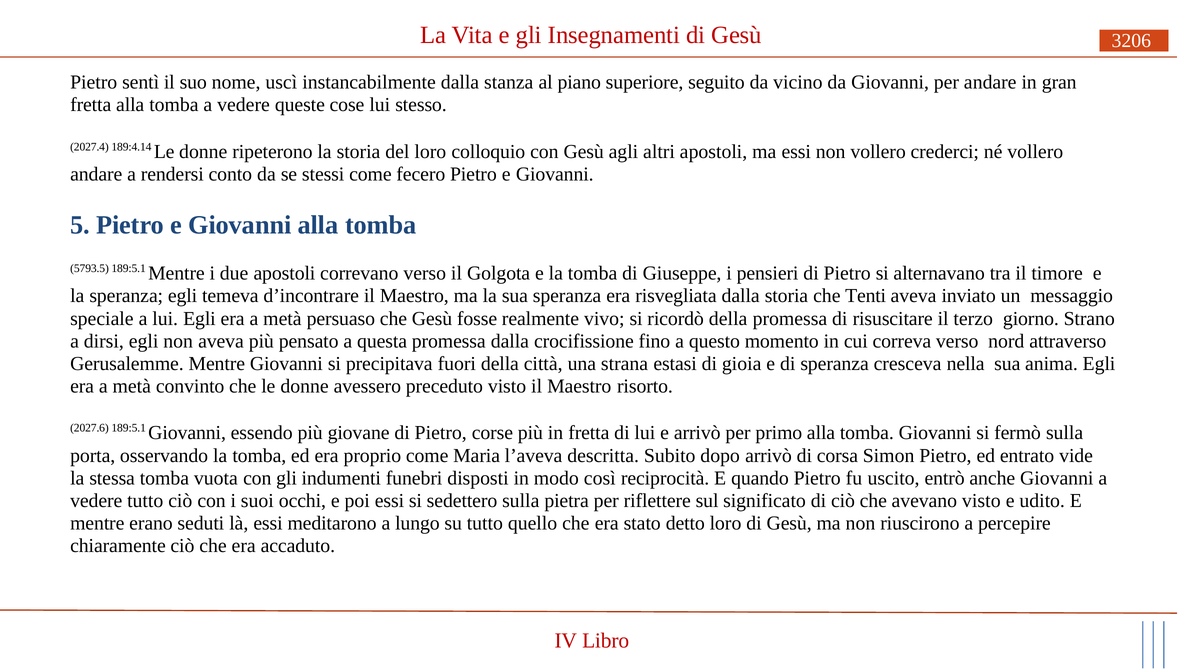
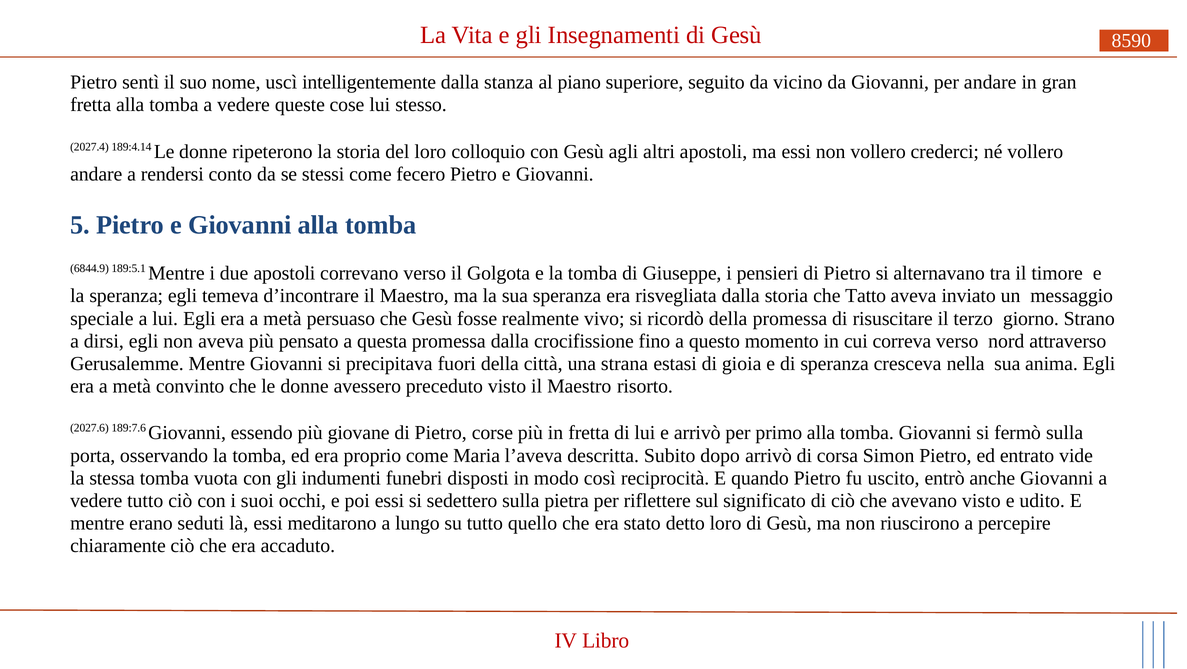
3206: 3206 -> 8590 (1131, 41)
instancabilmente: instancabilmente -> intelligentemente (369, 82)
5793.5: 5793.5 -> 6844.9 (90, 268)
Tenti: Tenti -> Tatto (866, 296)
2027.6 189:5.1: 189:5.1 -> 189:7.6 (129, 428)
